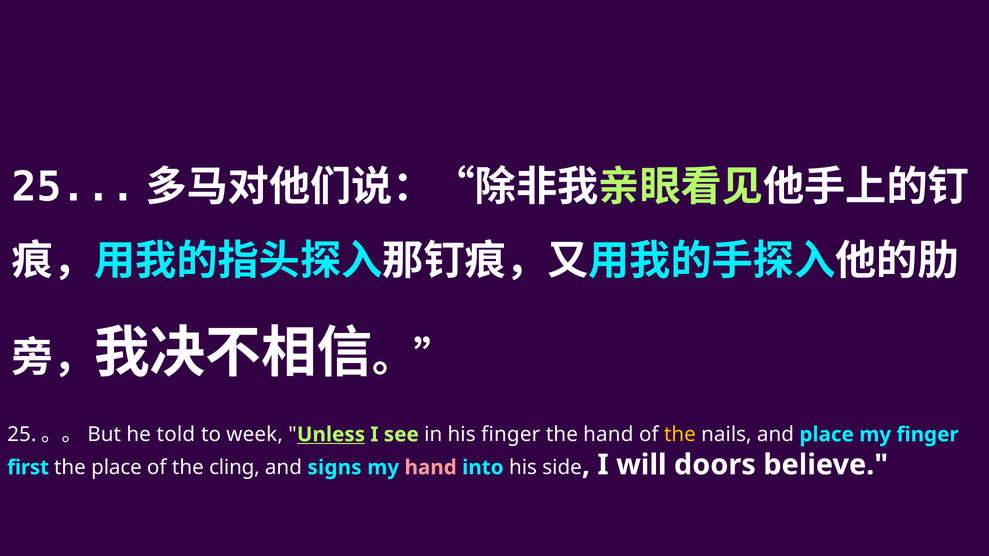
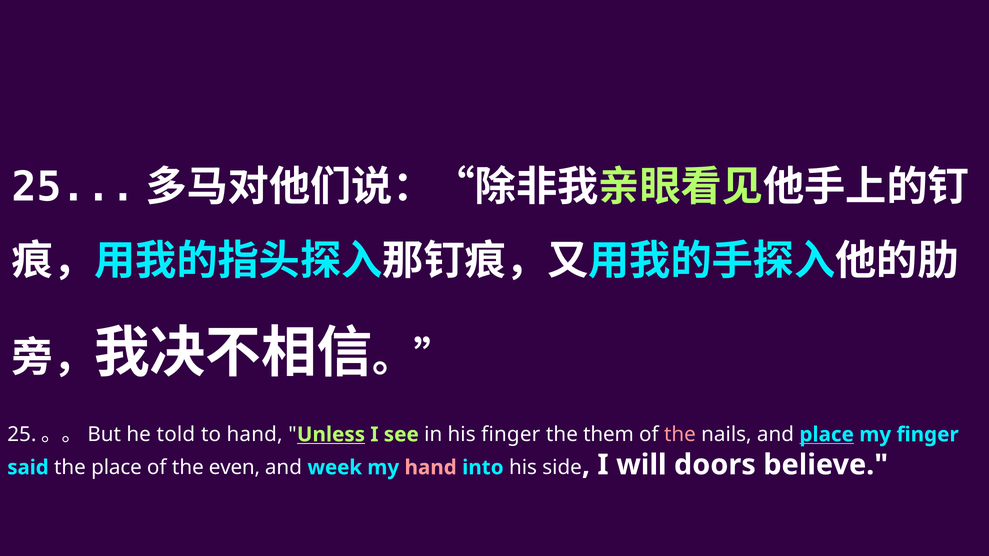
to week: week -> hand (255, 435)
the hand: hand -> them (609, 435)
the colour: yellow -> pink (680, 435)
place underline: none -> present (827, 435)
first: first -> said (28, 468)
cling: cling -> even (234, 468)
signs: signs -> week (335, 468)
